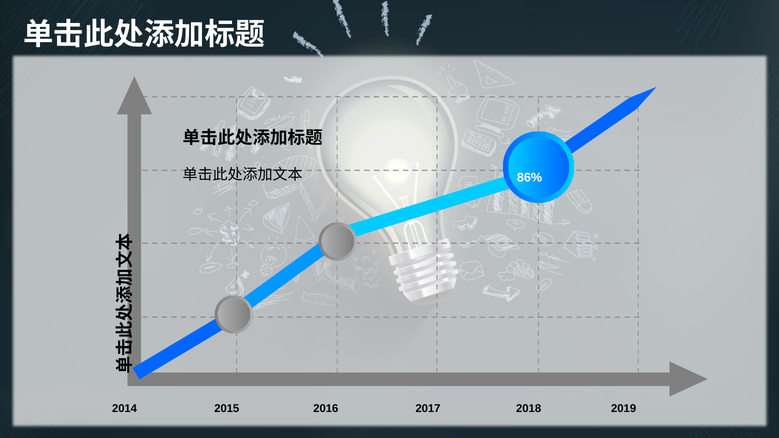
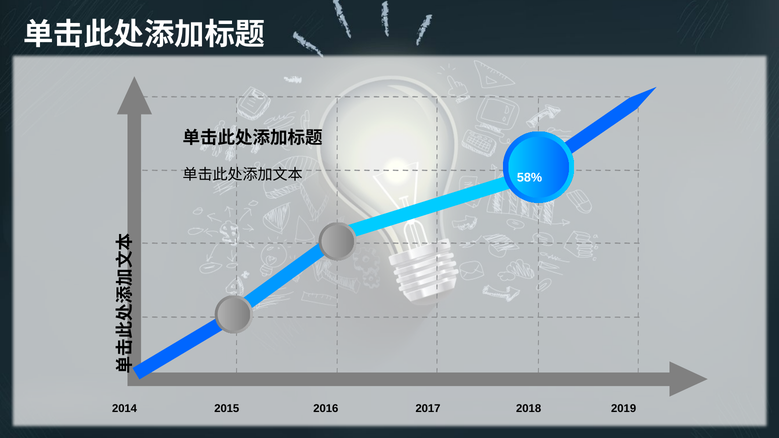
86%: 86% -> 58% (529, 178)
